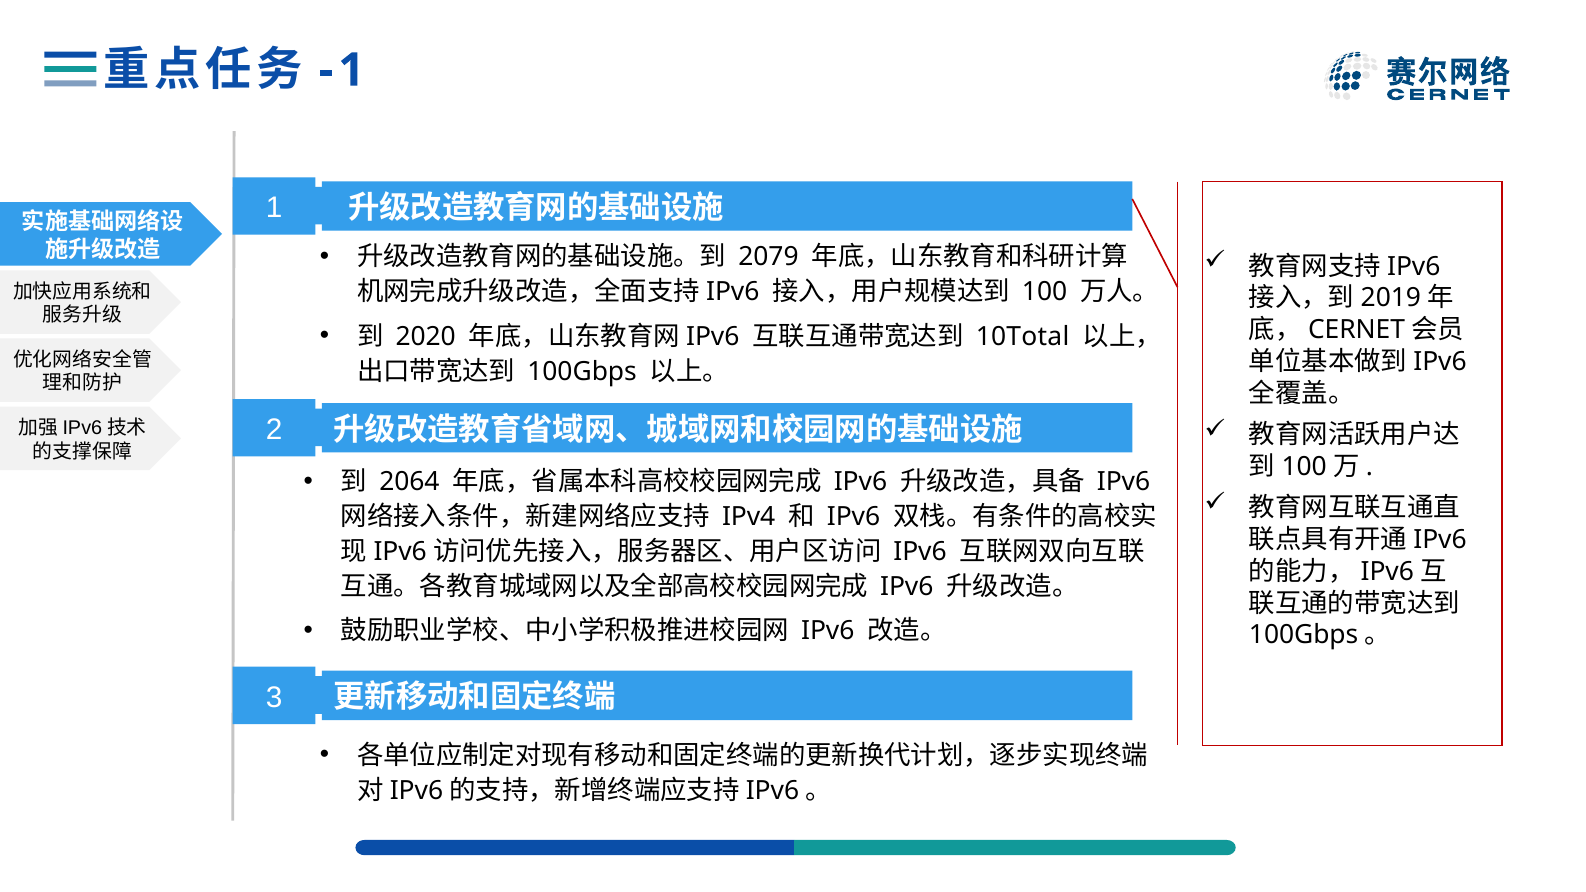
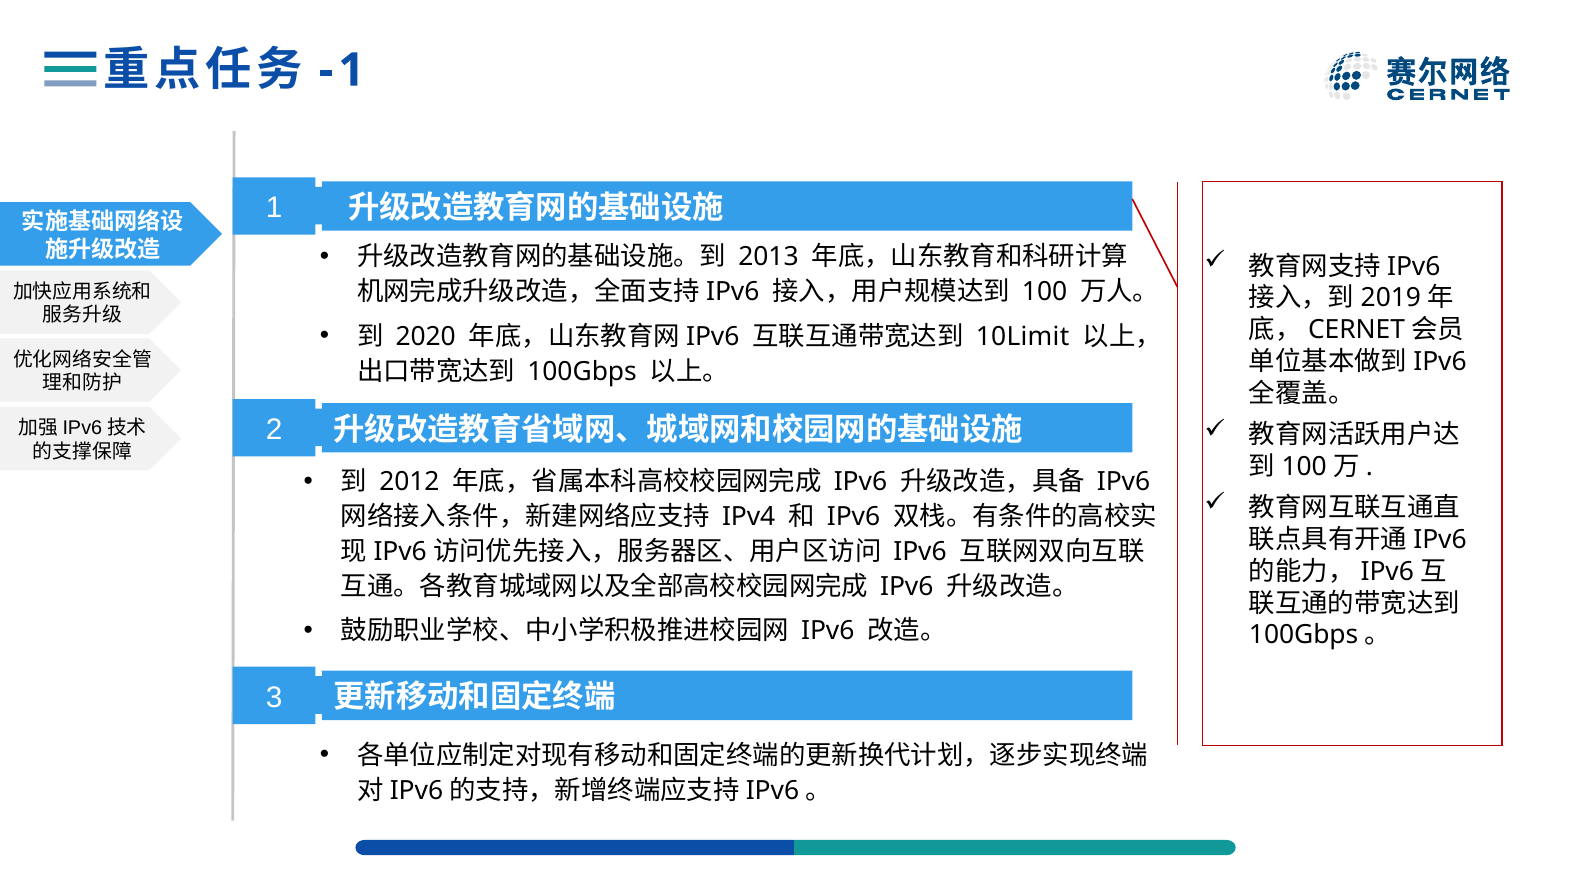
2079: 2079 -> 2013 (768, 257)
10Total: 10Total -> 10Limit (1023, 337)
2064: 2064 -> 2012 (409, 482)
